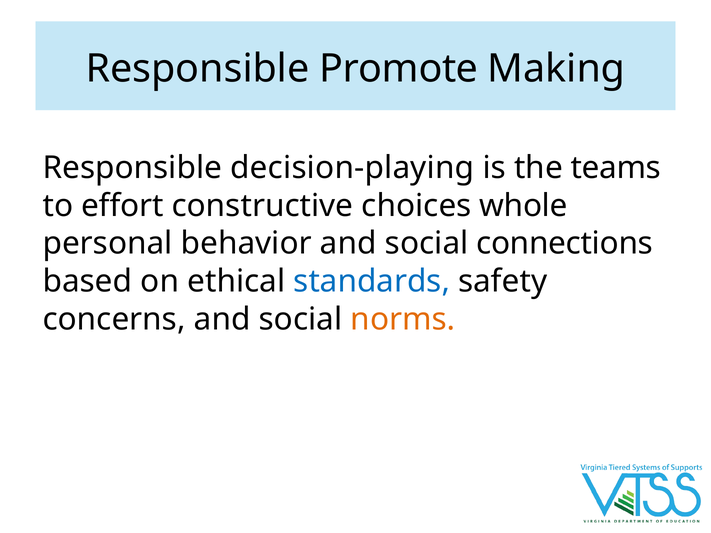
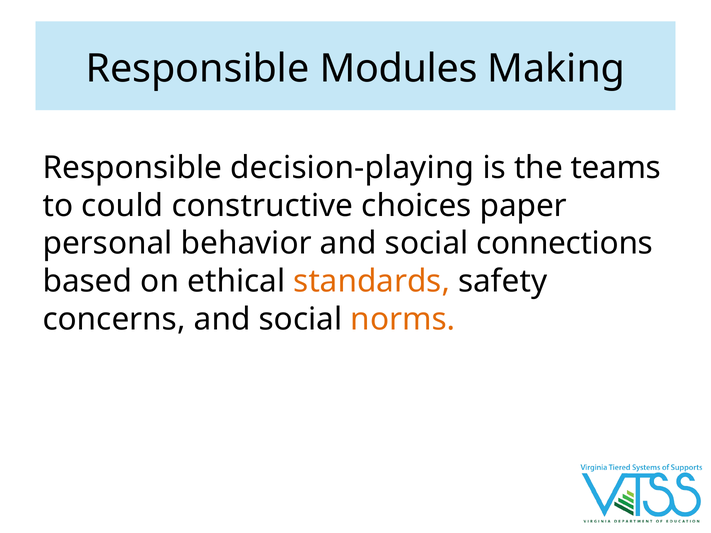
Promote: Promote -> Modules (399, 69)
effort: effort -> could (122, 206)
whole: whole -> paper (523, 206)
standards colour: blue -> orange (372, 282)
